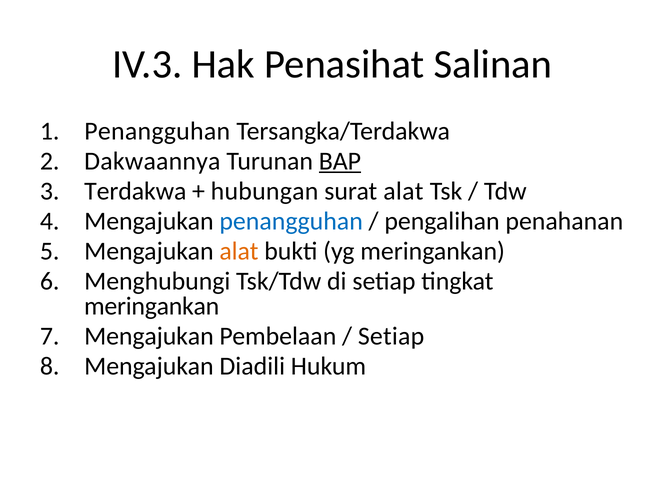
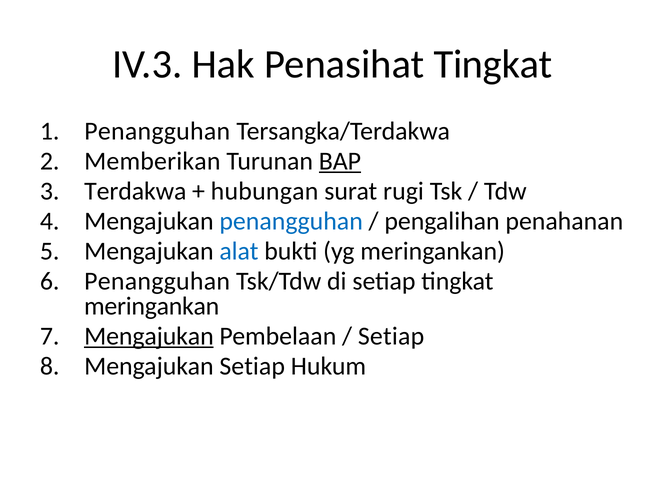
Penasihat Salinan: Salinan -> Tingkat (493, 64)
Dakwaannya: Dakwaannya -> Memberikan (152, 161)
surat alat: alat -> rugi (403, 191)
alat colour: orange -> blue (239, 251)
Menghubungi: Menghubungi -> Penangguhan (157, 281)
Mengajukan underline: none -> present (149, 336)
Mengajukan Diadili: Diadili -> Setiap (252, 366)
